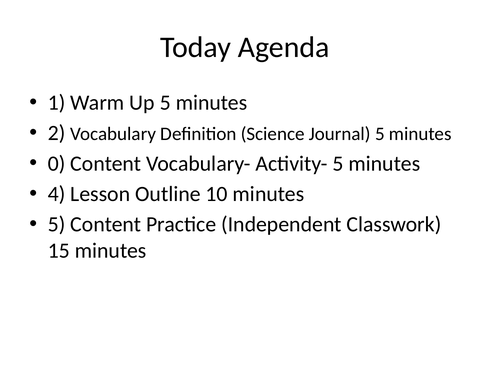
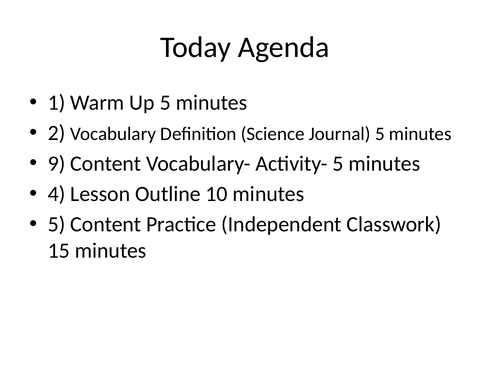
0: 0 -> 9 (57, 164)
